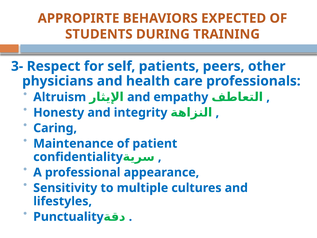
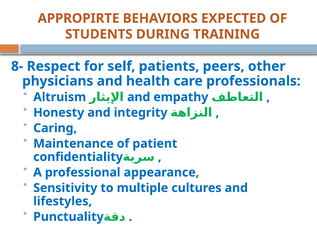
3-: 3- -> 8- (17, 66)
